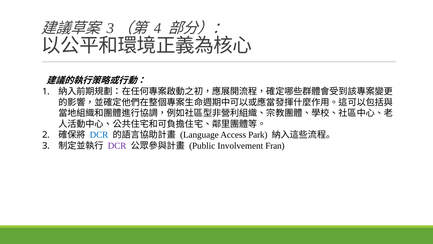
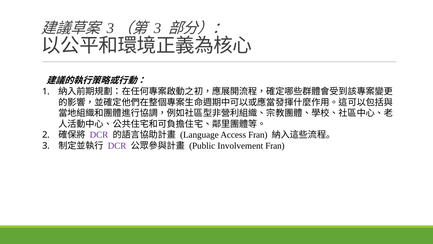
4: 4 -> 3 (158, 28)
DCR colour: blue -> purple (99, 135)
Access Park: Park -> Fran (258, 135)
